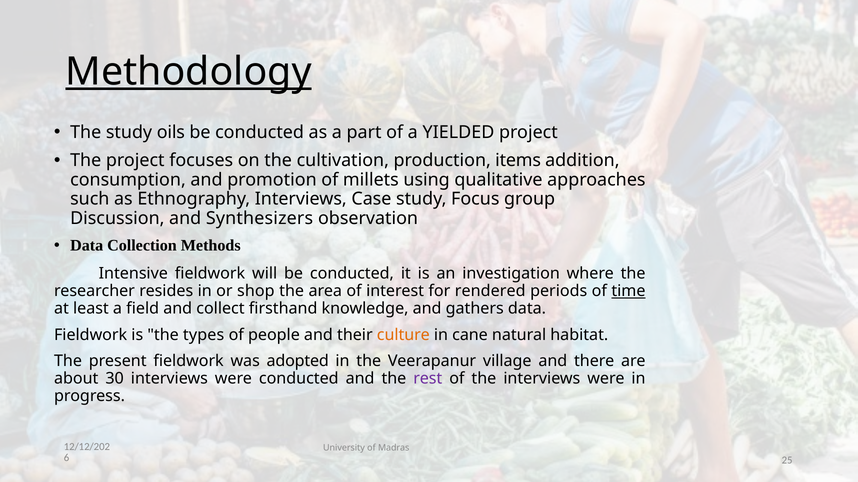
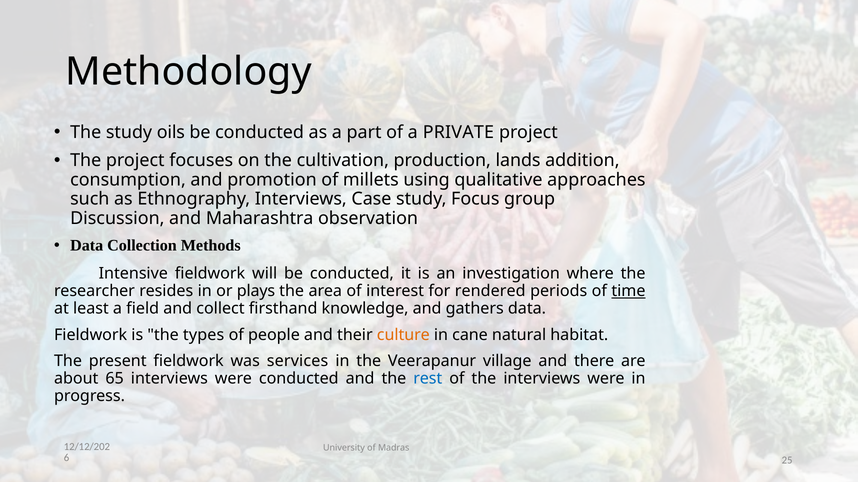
Methodology underline: present -> none (189, 72)
YIELDED: YIELDED -> PRIVATE (458, 132)
items: items -> lands (518, 161)
Synthesizers: Synthesizers -> Maharashtra (260, 219)
shop: shop -> plays (256, 292)
adopted: adopted -> services (298, 362)
30: 30 -> 65 (115, 379)
rest colour: purple -> blue (428, 379)
